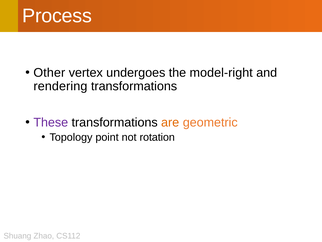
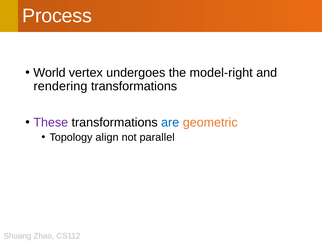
Other: Other -> World (49, 73)
are colour: orange -> blue (170, 122)
point: point -> align (107, 137)
rotation: rotation -> parallel (157, 137)
